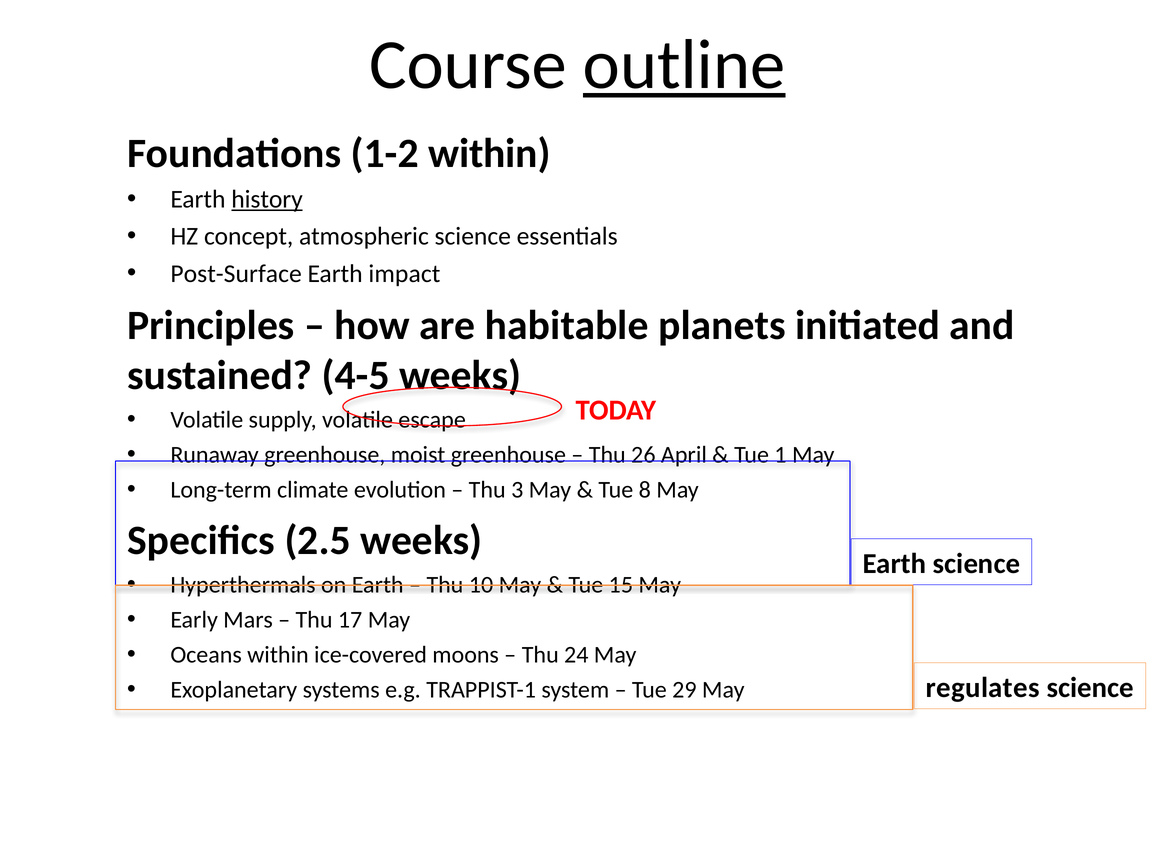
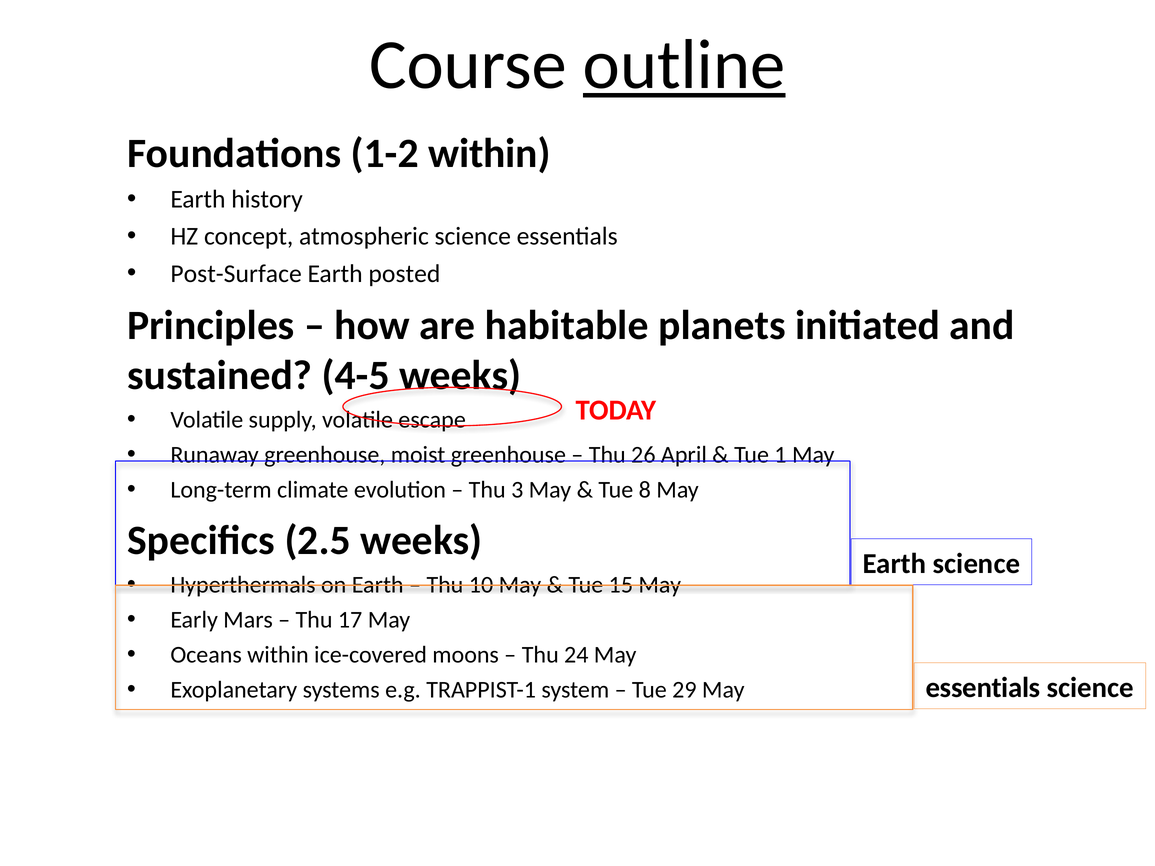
history underline: present -> none (267, 199)
impact: impact -> posted (404, 274)
regulates: regulates -> essentials (983, 688)
